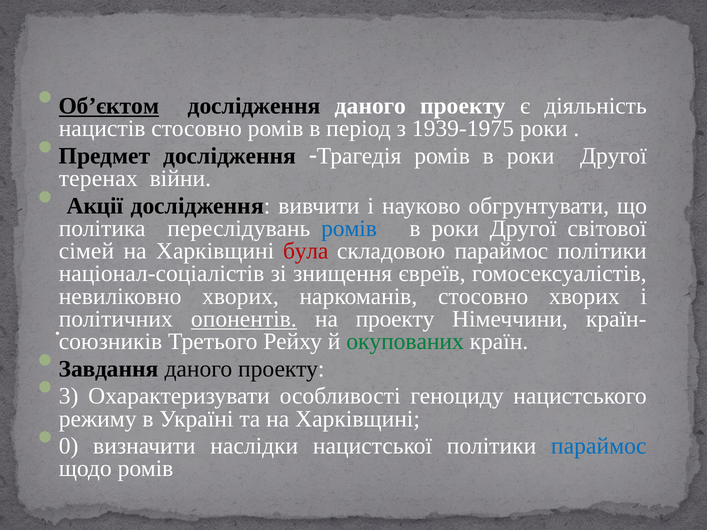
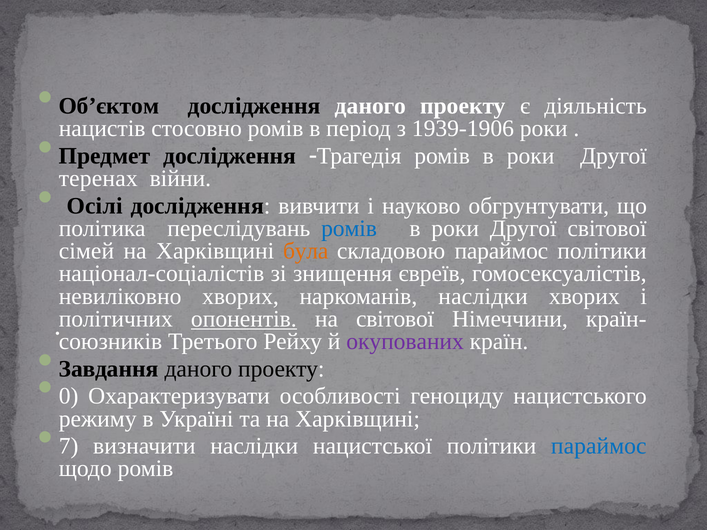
Об’єктом underline: present -> none (109, 106)
1939-1975: 1939-1975 -> 1939-1906 (463, 129)
Акції: Акції -> Осілі (95, 206)
була colour: red -> orange (306, 251)
наркоманів стосовно: стосовно -> наслідки (483, 296)
на проекту: проекту -> світової (395, 319)
окупованих colour: green -> purple (405, 342)
3: 3 -> 0 (69, 396)
0: 0 -> 7 (69, 446)
